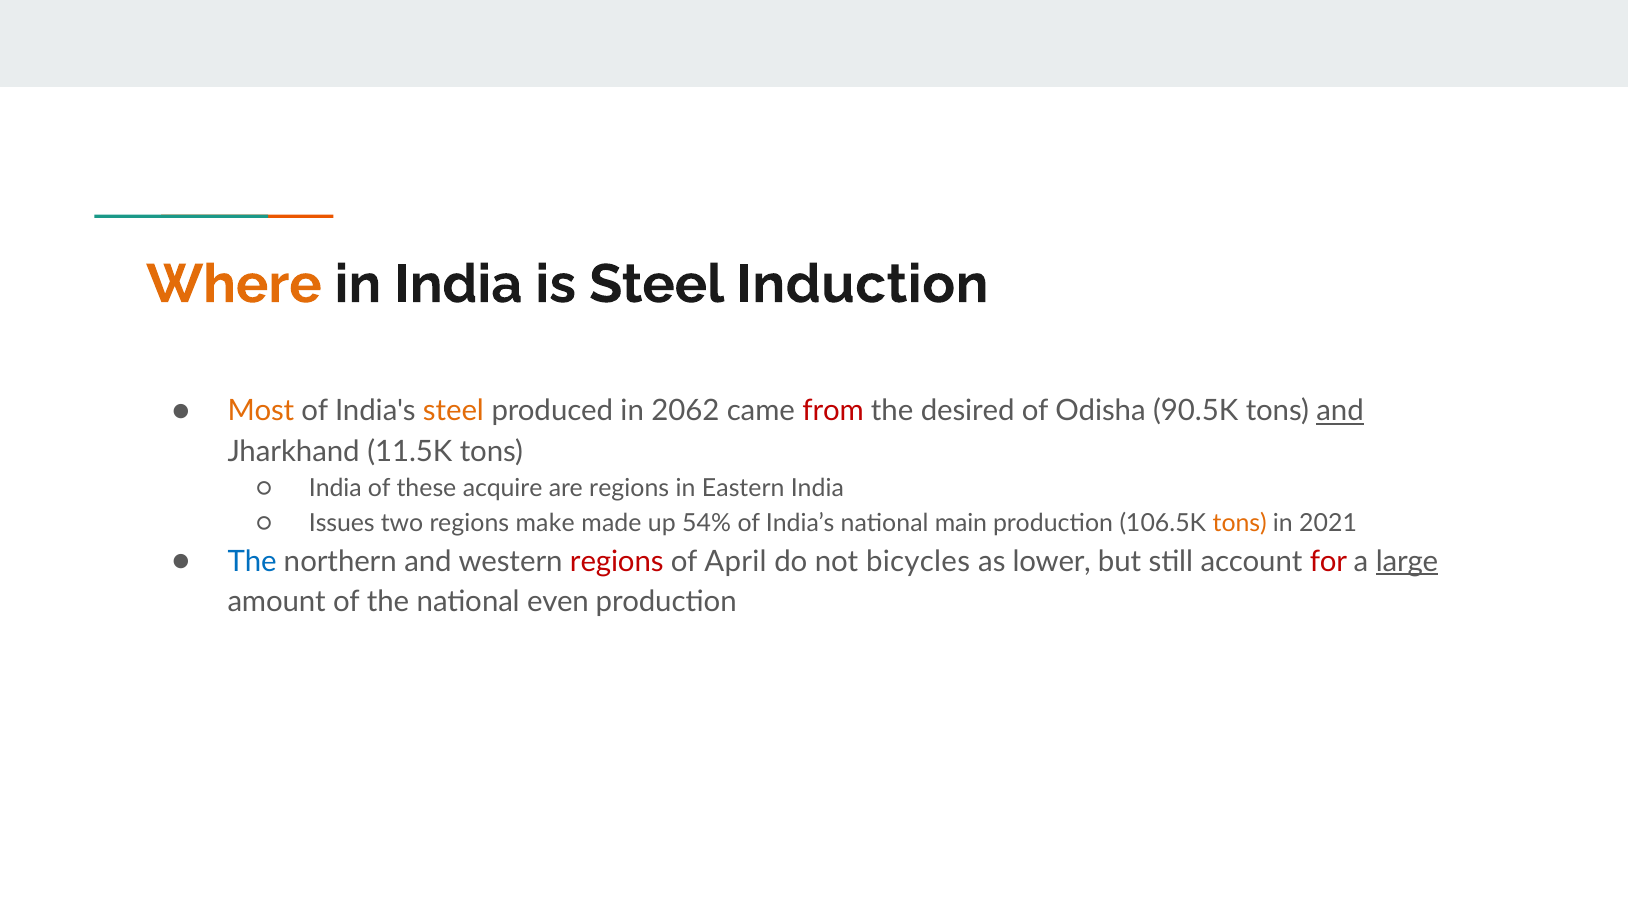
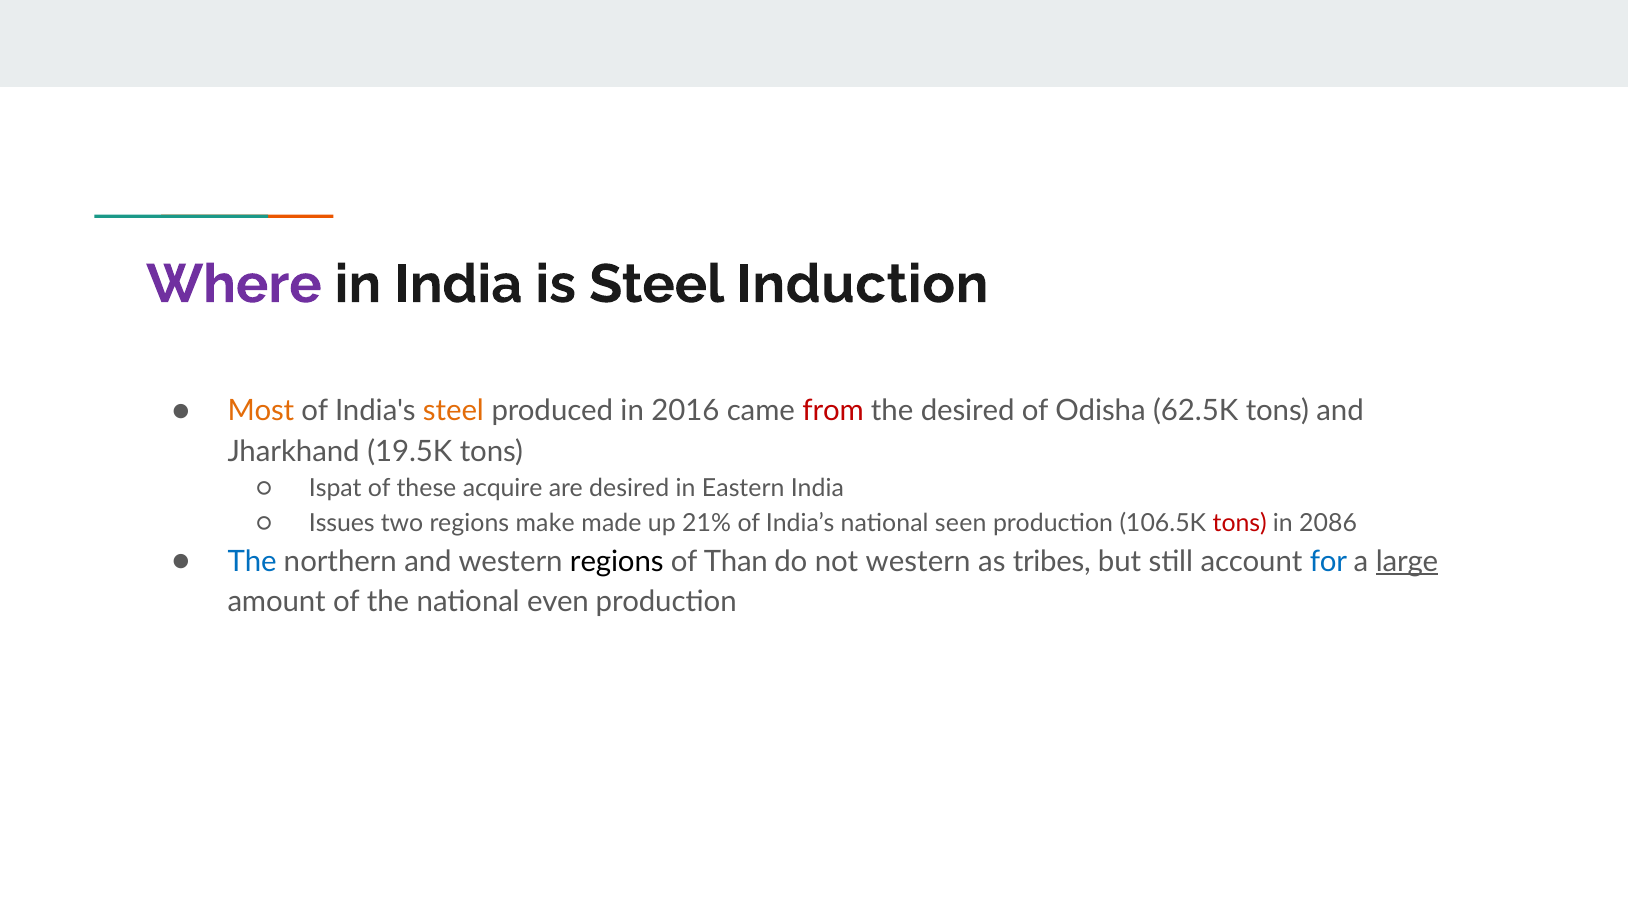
Where colour: orange -> purple (234, 284)
2062: 2062 -> 2016 (685, 411)
90.5K: 90.5K -> 62.5K (1196, 411)
and underline: present -> none (1340, 411)
11.5K: 11.5K -> 19.5K (410, 452)
India: India -> Ispat (335, 488)
are regions: regions -> desired (629, 488)
54%: 54% -> 21% (707, 523)
main: main -> seen (961, 523)
tons colour: orange -> red (1240, 523)
2021: 2021 -> 2086 (1328, 523)
regions colour: red -> black (617, 561)
April: April -> Than (736, 561)
not bicycles: bicycles -> western (918, 561)
lower: lower -> tribes (1052, 561)
for colour: red -> blue (1328, 561)
